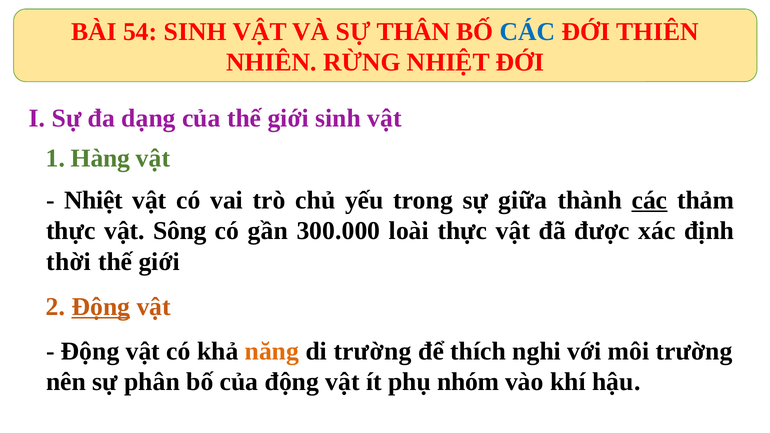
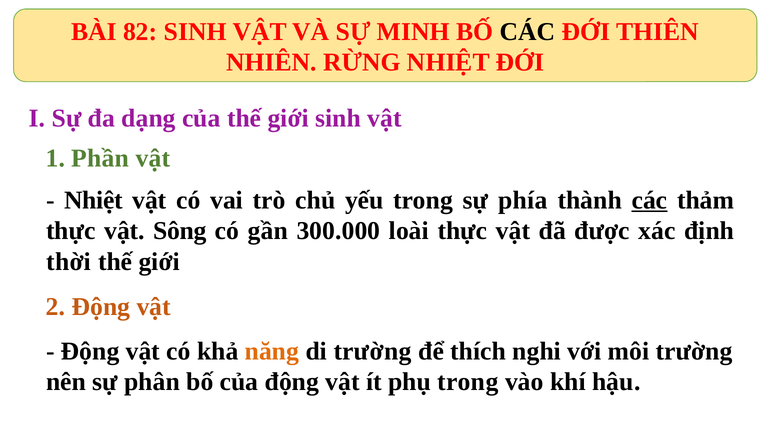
54: 54 -> 82 (140, 32)
THÂN: THÂN -> MINH (413, 32)
CÁC colour: blue -> black (527, 32)
Hàng: Hàng -> Phần (100, 158)
giữa: giữa -> phía (523, 200)
Động underline: present -> none (101, 307)
phụ nhóm: nhóm -> trong (468, 382)
